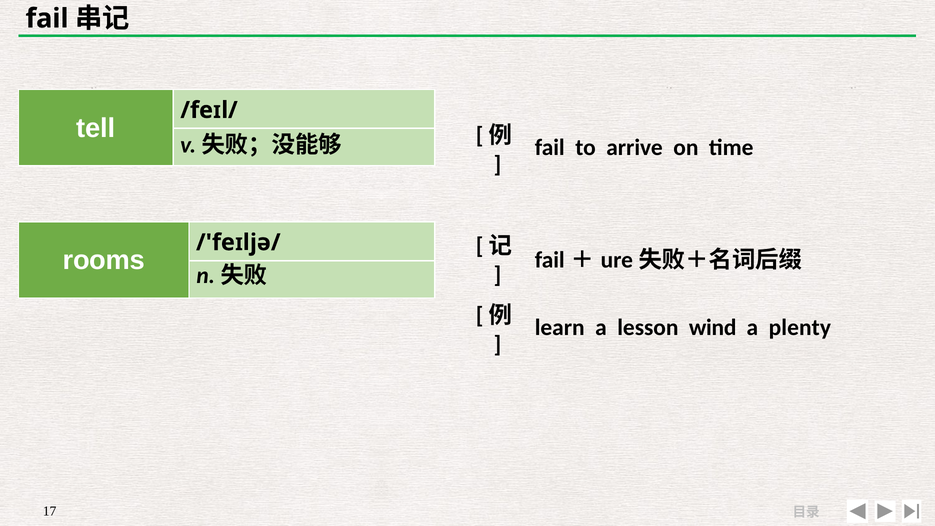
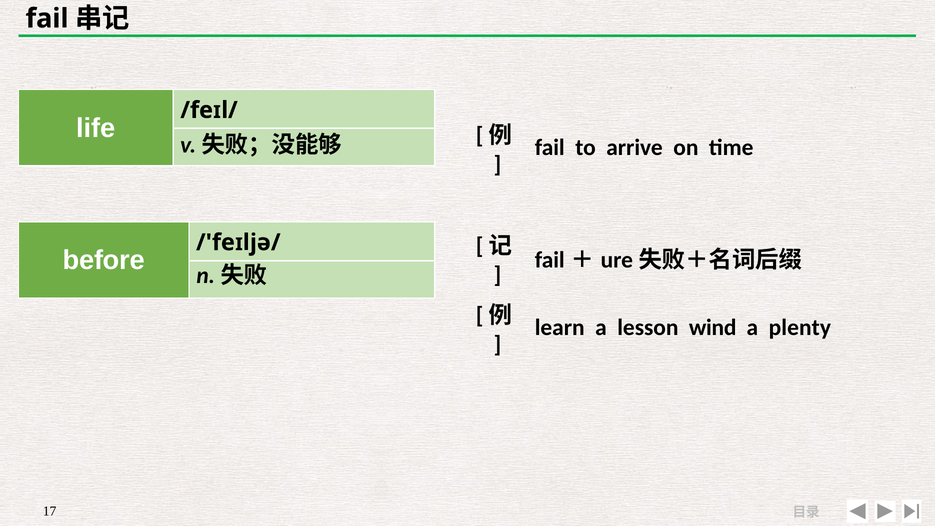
tell: tell -> life (96, 128)
rooms: rooms -> before (104, 260)
